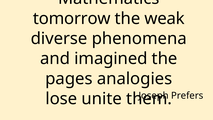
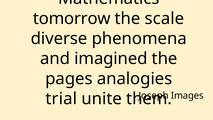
weak: weak -> scale (164, 18)
Prefers: Prefers -> Images (187, 95)
lose: lose -> trial (61, 99)
